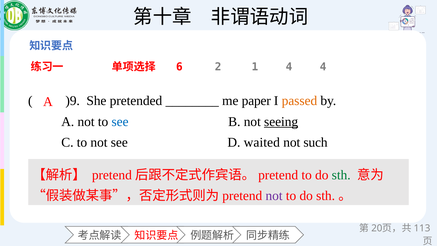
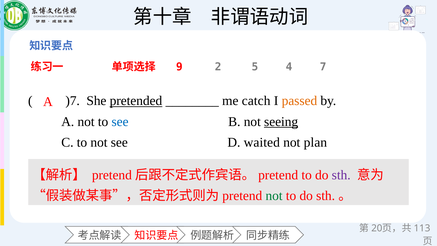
6: 6 -> 9 (179, 67)
1: 1 -> 5 (255, 67)
4 4: 4 -> 7 (323, 67)
)9: )9 -> )7 (73, 101)
pretended underline: none -> present (136, 101)
paper: paper -> catch (256, 101)
such: such -> plan (315, 142)
sth colour: green -> purple (341, 175)
not colour: purple -> green (274, 196)
